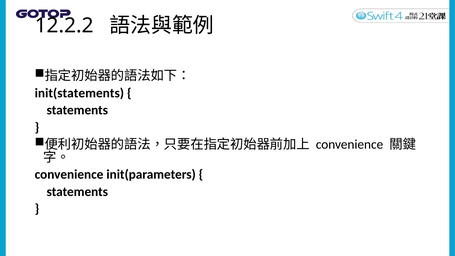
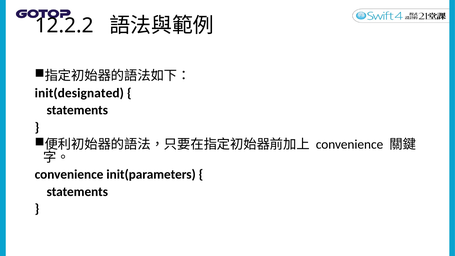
init(statements: init(statements -> init(designated (79, 93)
